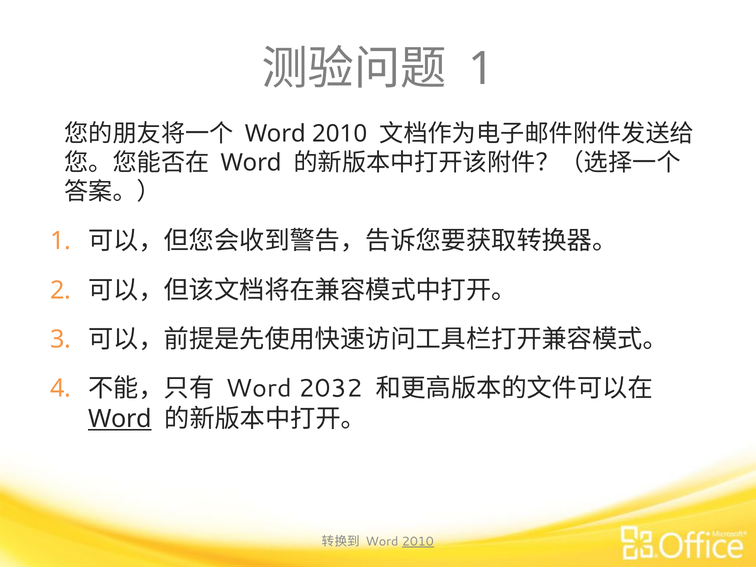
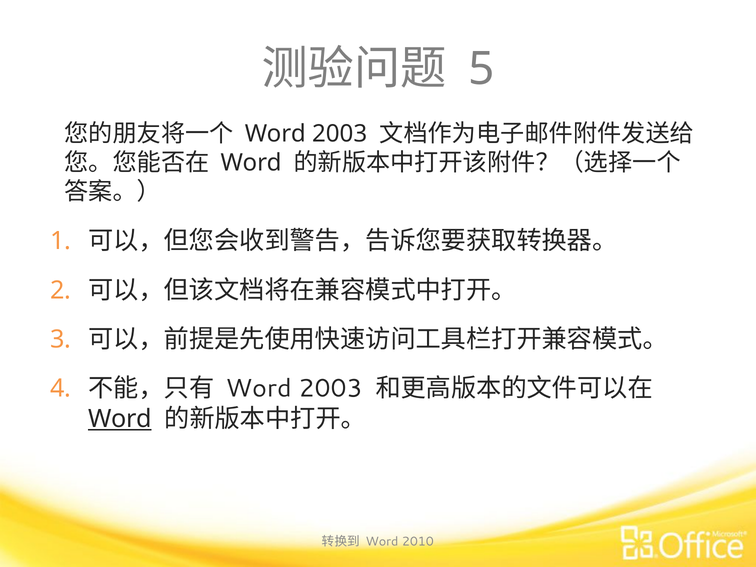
1: 1 -> 5 (481, 69)
2010: 2010 -> 2003 (340, 134)
2032: 2032 -> 2003 (331, 389)
2010 underline: present -> none (418, 541)
